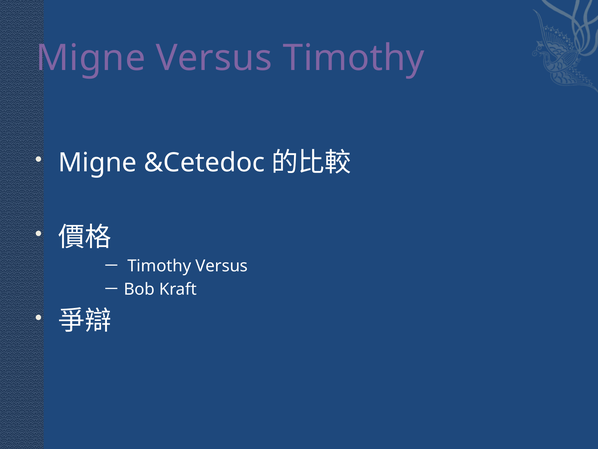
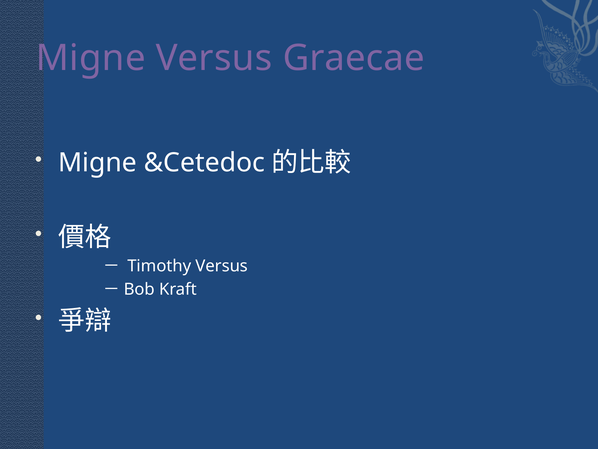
Versus Timothy: Timothy -> Graecae (354, 58)
